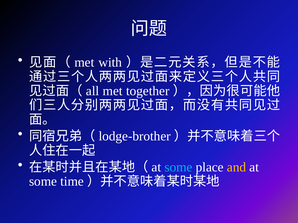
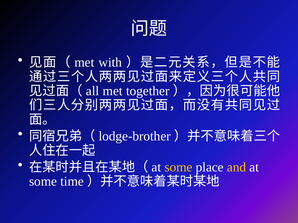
some colour: light blue -> yellow (178, 167)
